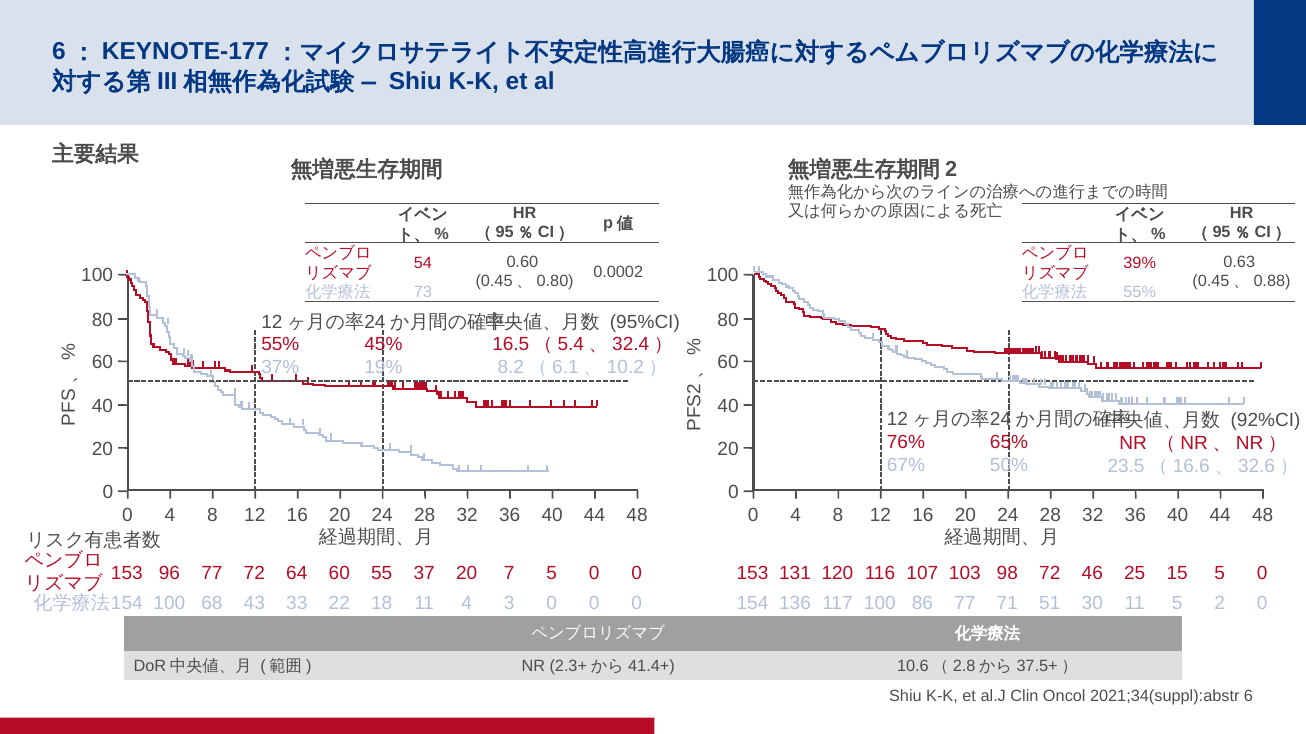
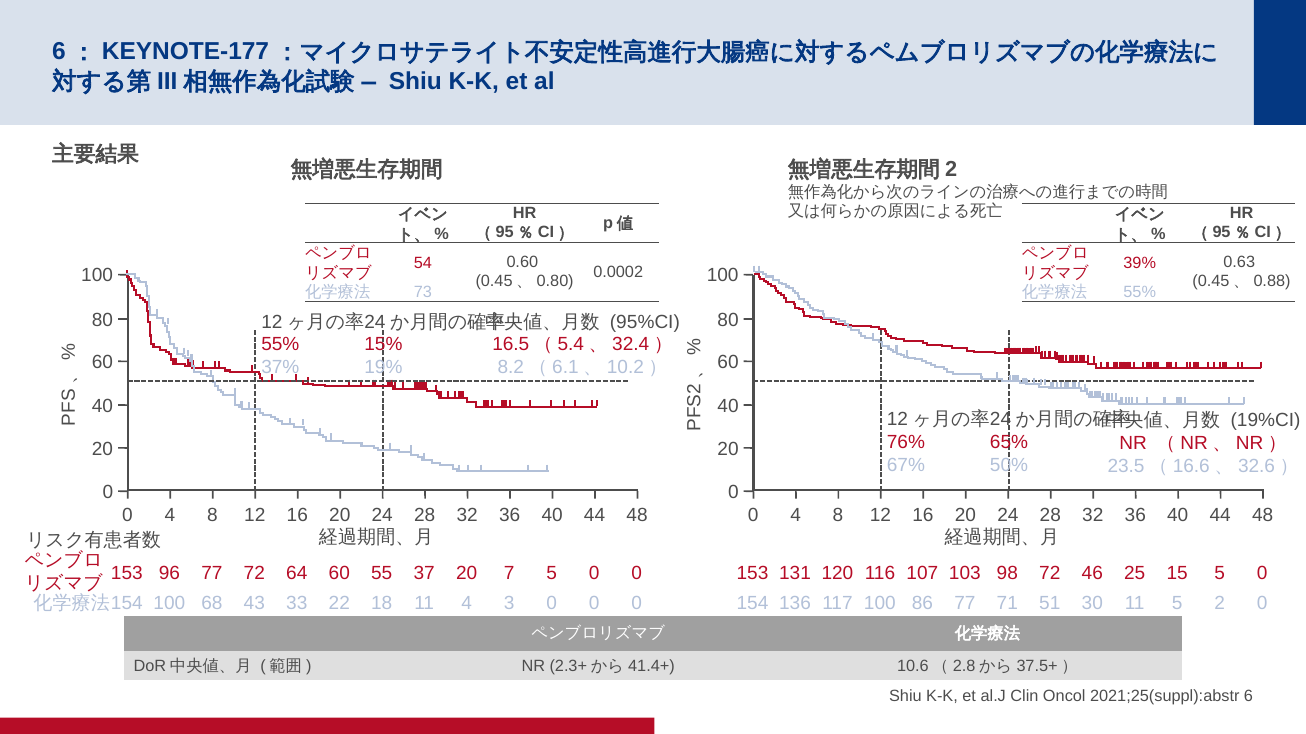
45%: 45% -> 15% (383, 345)
92%CI: 92%CI -> 19%CI (1265, 420)
2021;34(suppl):abstr: 2021;34(suppl):abstr -> 2021;25(suppl):abstr (1165, 696)
